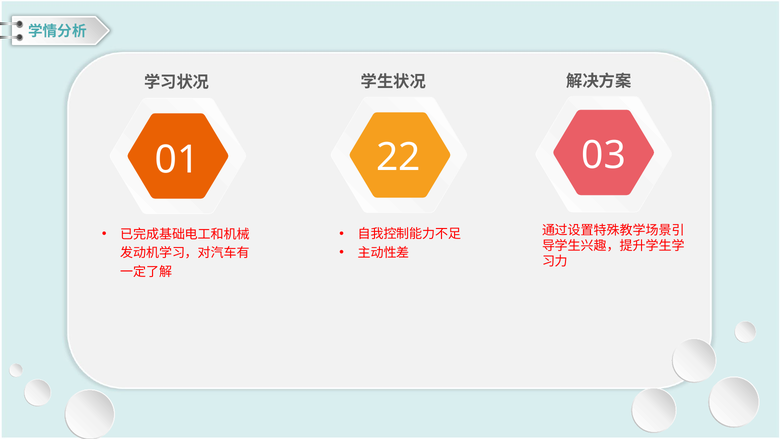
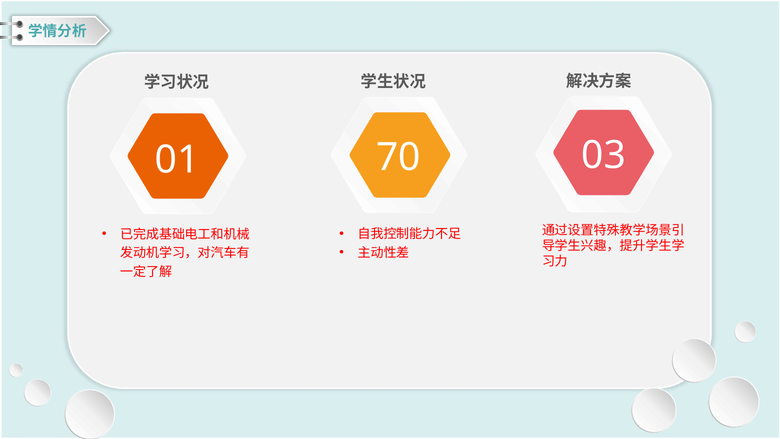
22: 22 -> 70 (398, 157)
